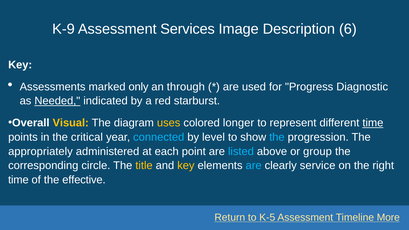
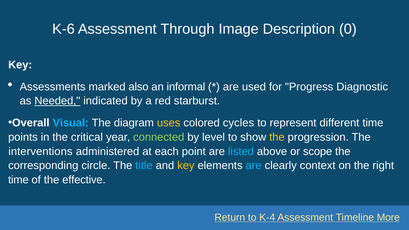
K-9: K-9 -> K-6 (63, 29)
Services: Services -> Through (187, 29)
6: 6 -> 0 (348, 29)
only: only -> also (139, 87)
through: through -> informal (186, 87)
Visual colour: yellow -> light blue (71, 123)
longer: longer -> cycles (239, 123)
time underline: present -> none (373, 123)
connected colour: light blue -> light green (159, 137)
the colour: light blue -> yellow (277, 137)
appropriately: appropriately -> interventions (40, 151)
group: group -> scope (318, 151)
title colour: yellow -> light blue (144, 166)
service: service -> context (318, 166)
K-5: K-5 -> K-4 (267, 217)
